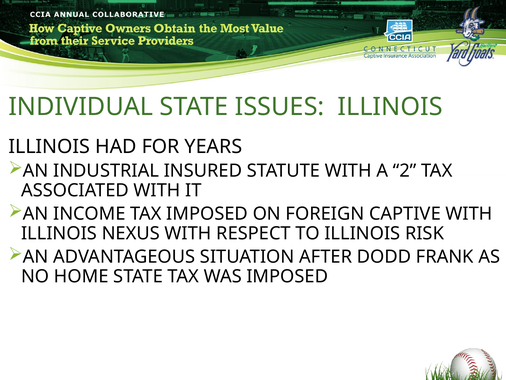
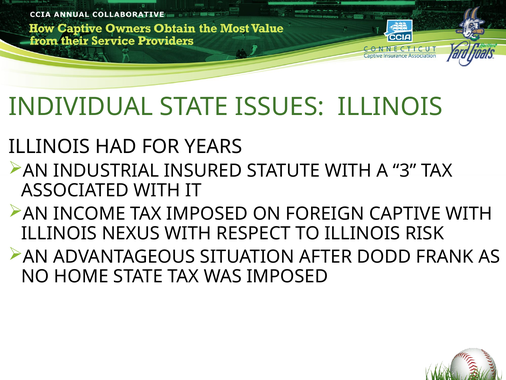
2: 2 -> 3 (405, 170)
